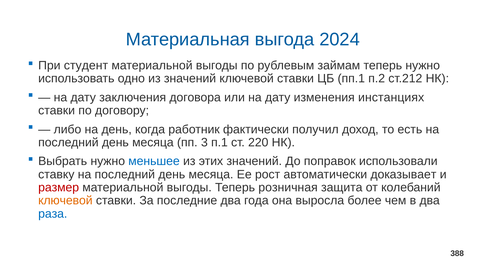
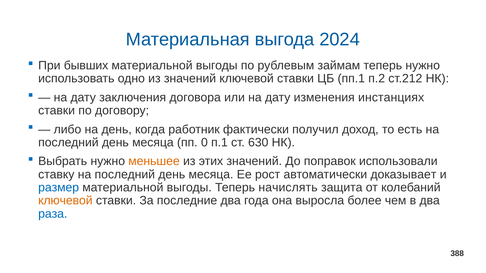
студент: студент -> бывших (86, 66)
3: 3 -> 0 (204, 143)
220: 220 -> 630 (258, 143)
меньшее colour: blue -> orange (154, 161)
размер colour: red -> blue (59, 188)
розничная: розничная -> начислять (288, 188)
